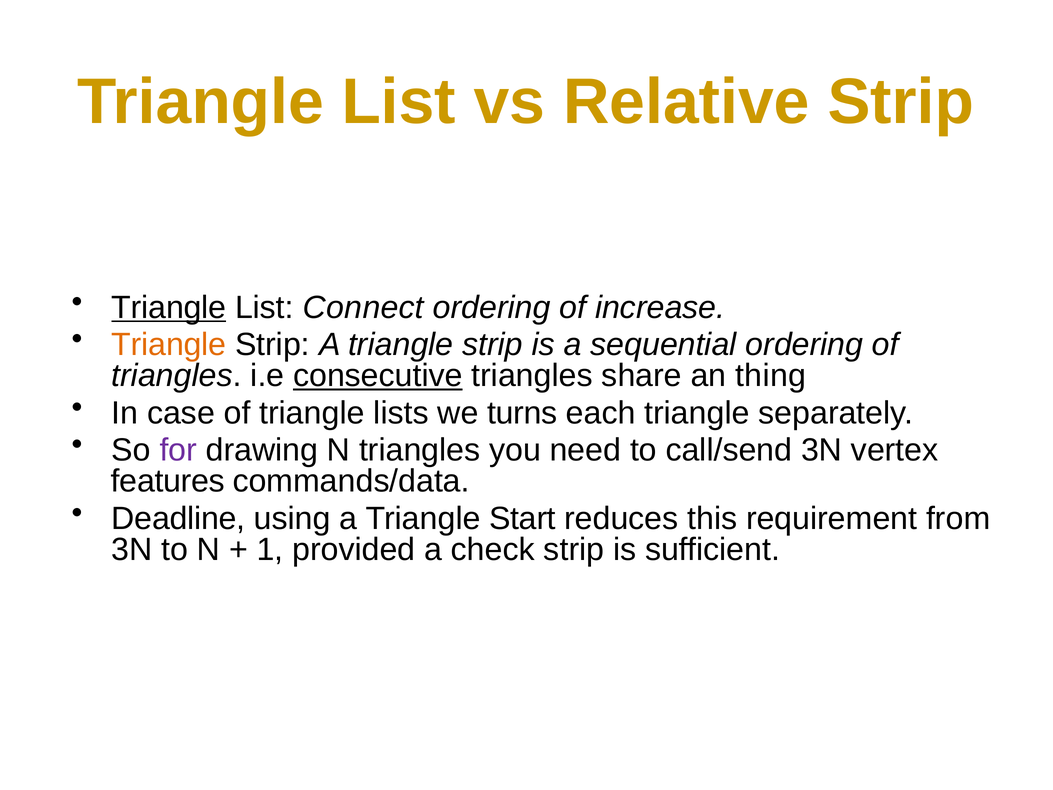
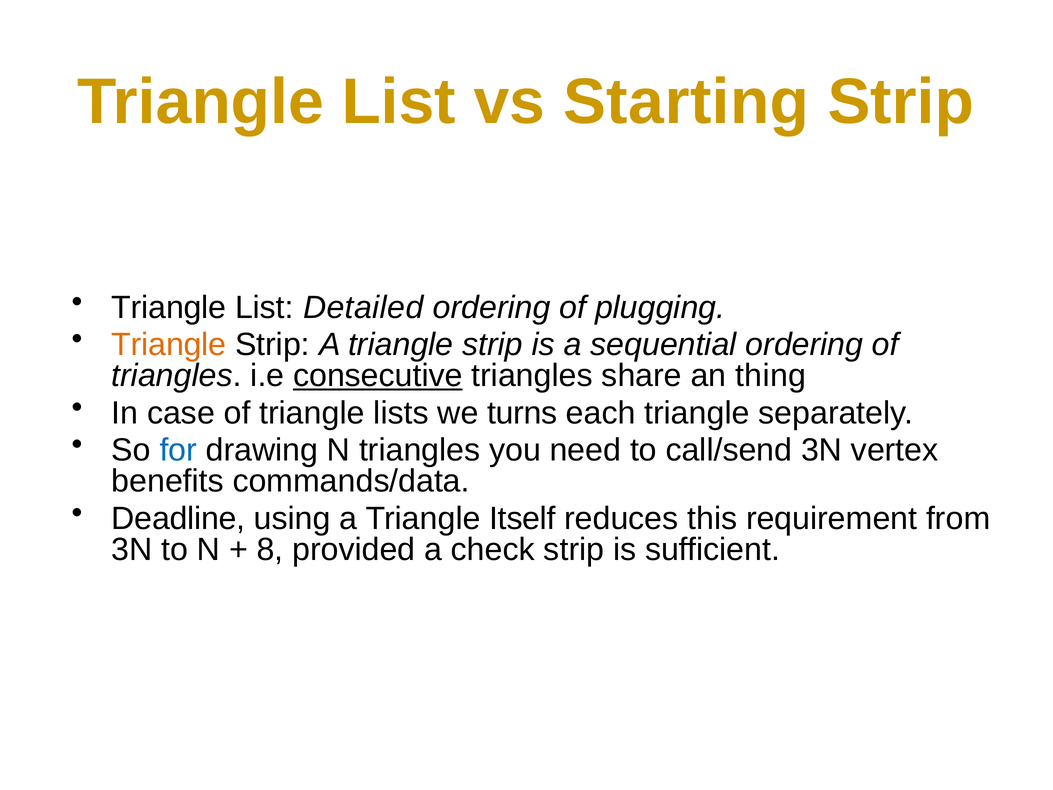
Relative: Relative -> Starting (686, 102)
Triangle underline: present -> none (169, 307)
Connect: Connect -> Detailed (363, 307)
increase: increase -> plugging (660, 307)
for colour: purple -> blue (178, 450)
features: features -> benefits (168, 481)
Start: Start -> Itself (523, 518)
1: 1 -> 8 (270, 549)
